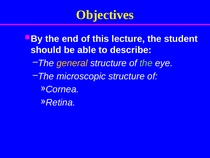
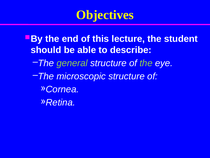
general colour: yellow -> light green (72, 63)
